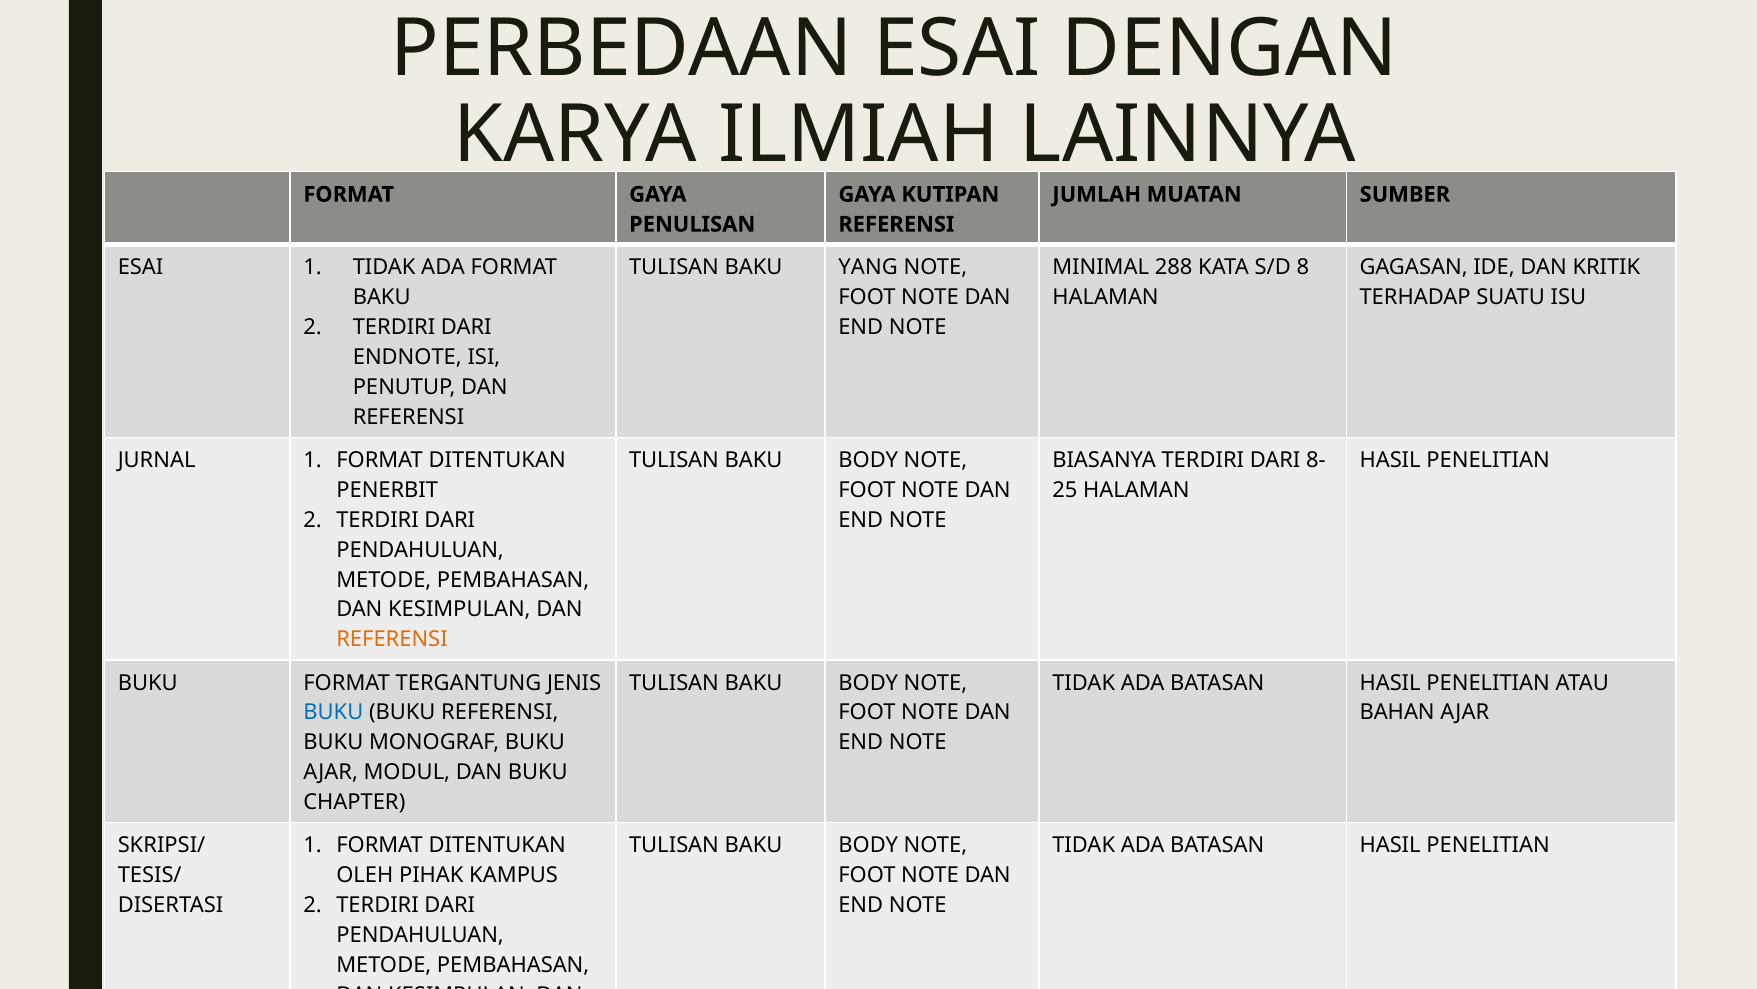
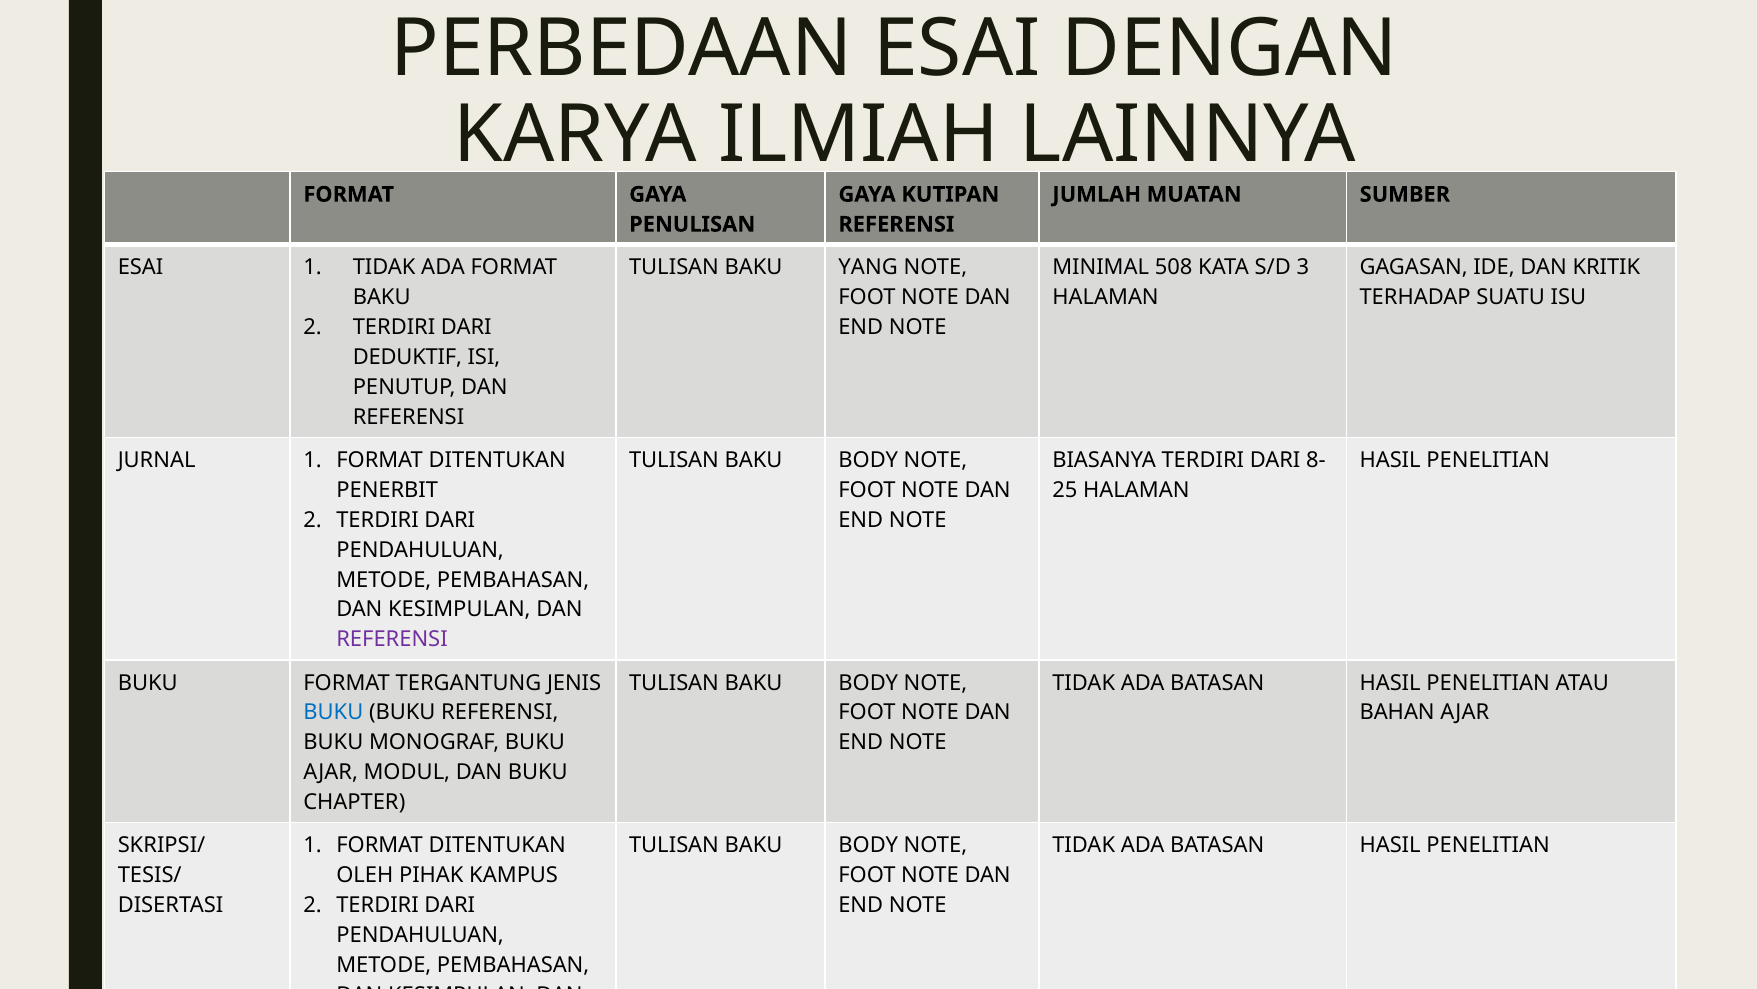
288: 288 -> 508 (1174, 267)
8: 8 -> 3 (1303, 267)
ENDNOTE: ENDNOTE -> DEDUKTIF (407, 357)
REFERENSI colour: orange -> purple (392, 639)
